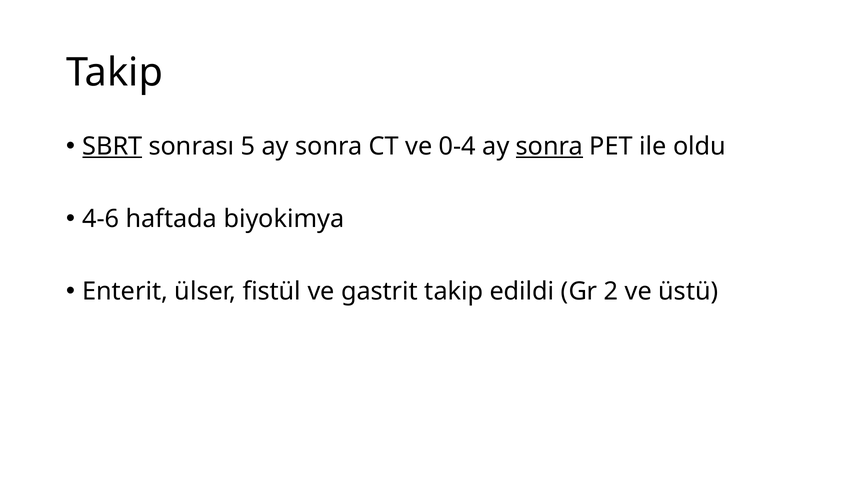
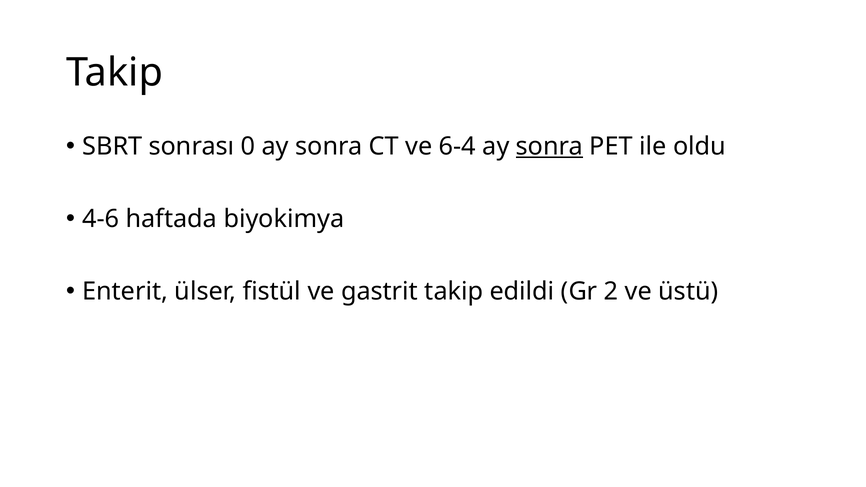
SBRT underline: present -> none (112, 146)
5: 5 -> 0 (248, 146)
0-4: 0-4 -> 6-4 (457, 146)
